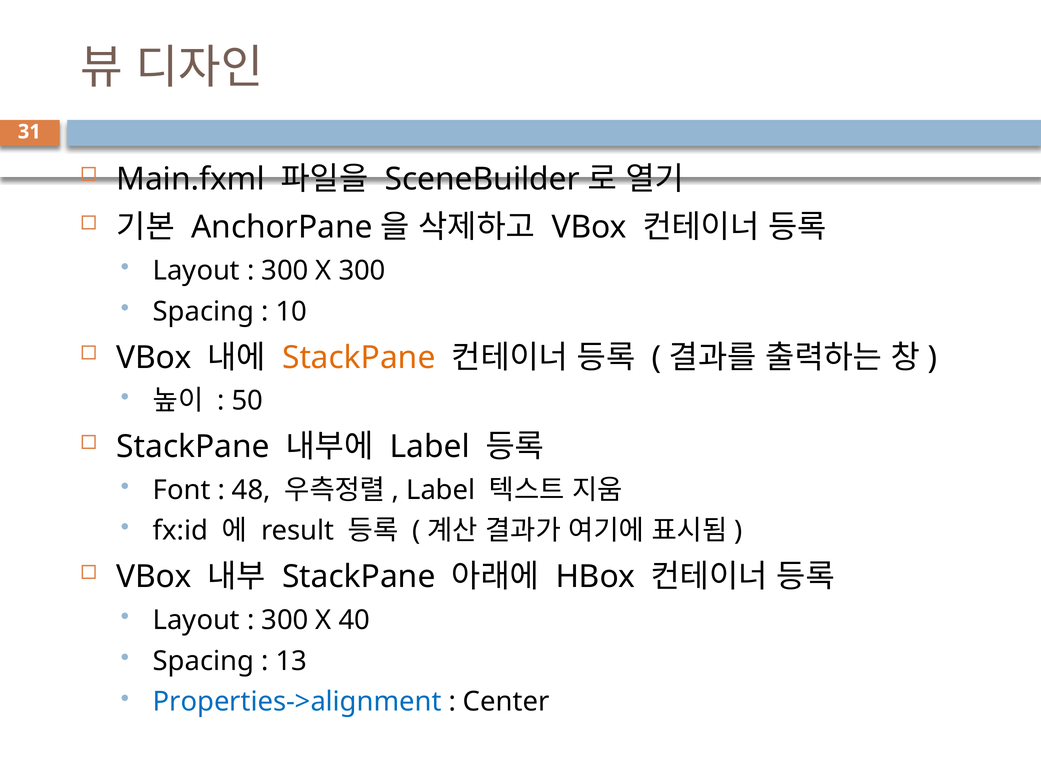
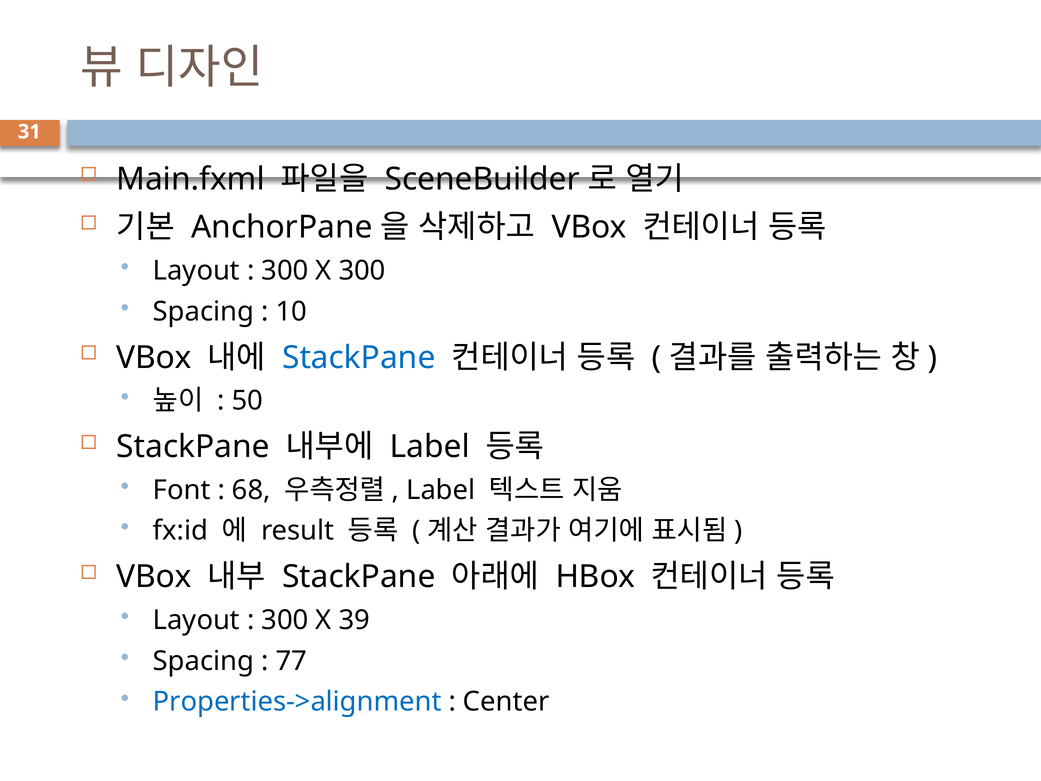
StackPane colour: orange -> blue (359, 357)
48: 48 -> 68 (251, 490)
40: 40 -> 39 (354, 620)
13: 13 -> 77 (291, 661)
